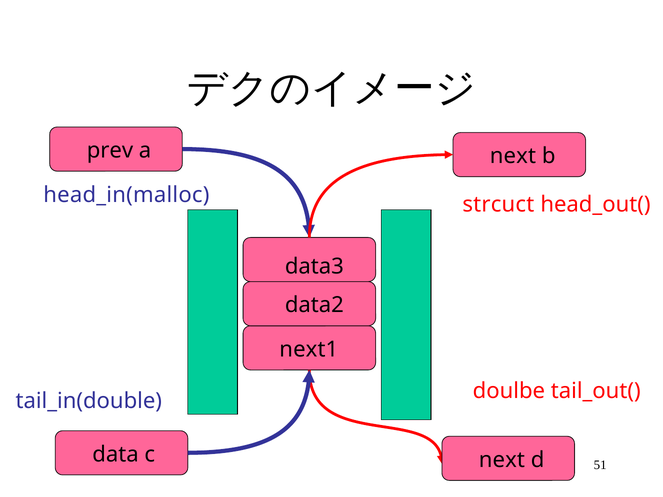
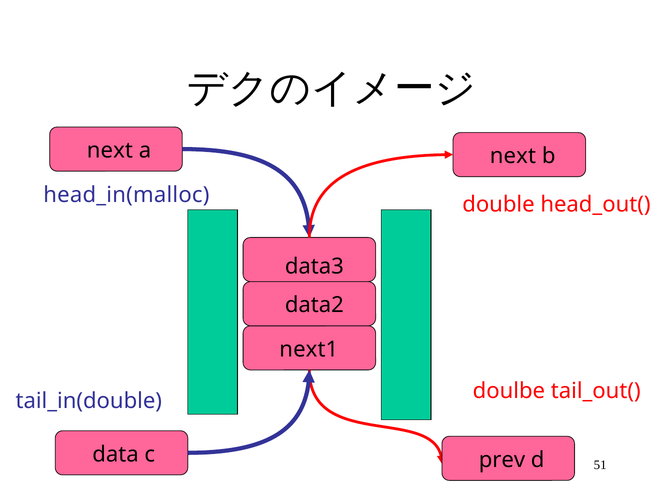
prev: prev -> next (110, 151)
strcuct: strcuct -> double (498, 205)
c next: next -> prev (502, 460)
